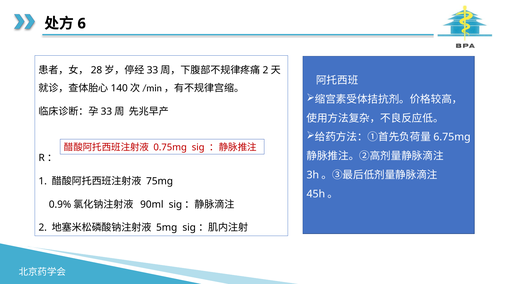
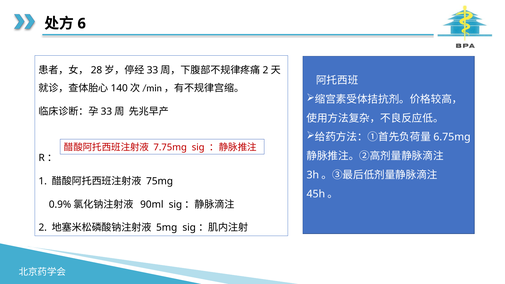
0.75mg: 0.75mg -> 7.75mg (170, 147)
